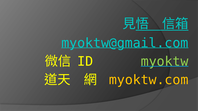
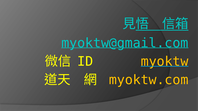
myoktw colour: light green -> yellow (165, 62)
